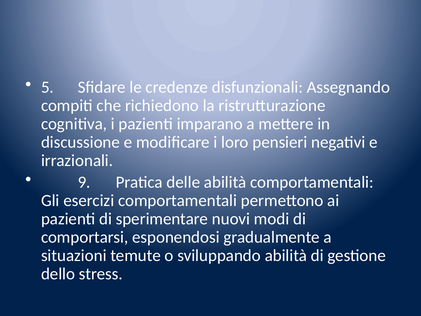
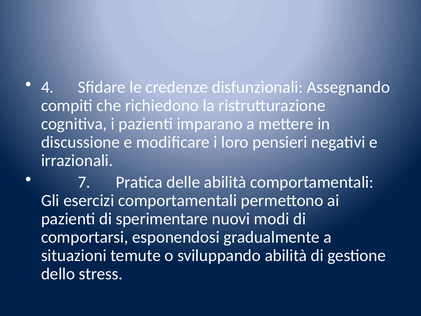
5: 5 -> 4 (47, 87)
9: 9 -> 7 (84, 182)
